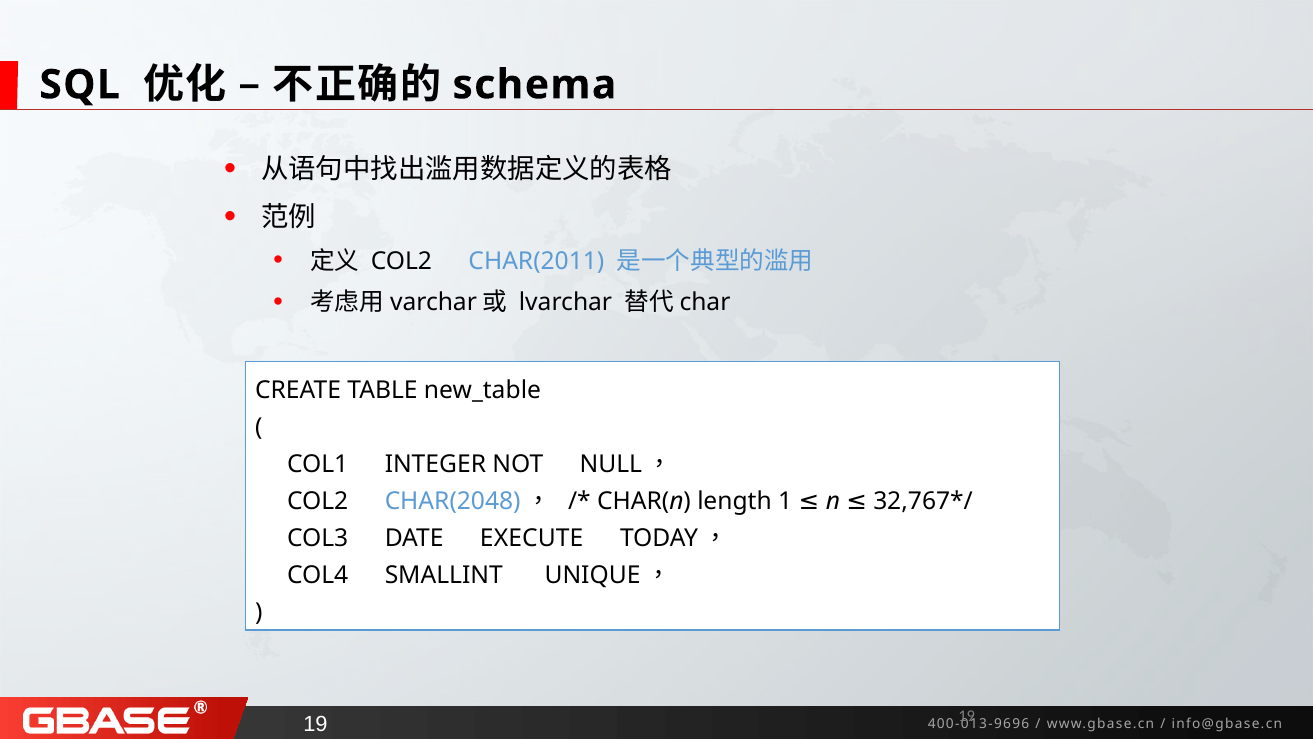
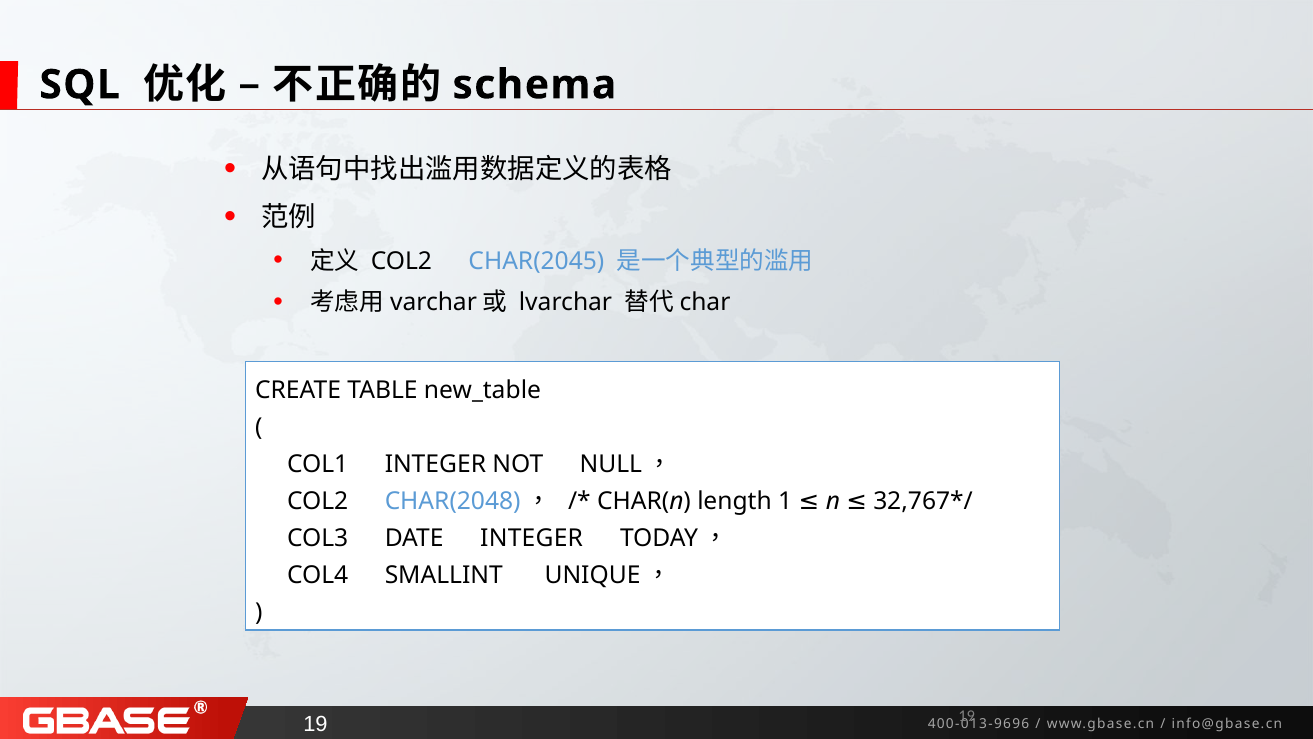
CHAR(2011: CHAR(2011 -> CHAR(2045 (536, 261)
DATE EXECUTE: EXECUTE -> INTEGER (532, 538)
